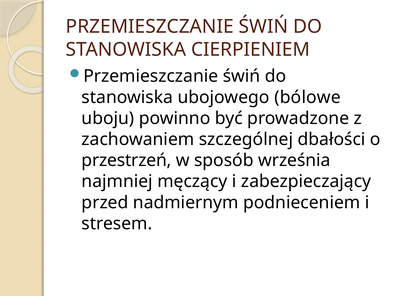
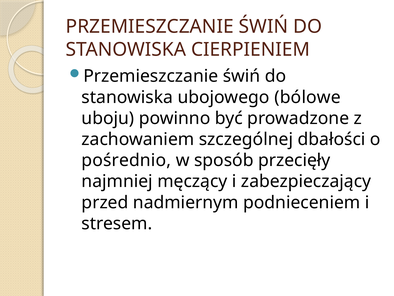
przestrzeń: przestrzeń -> pośrednio (126, 160)
września: września -> przecięły (294, 160)
